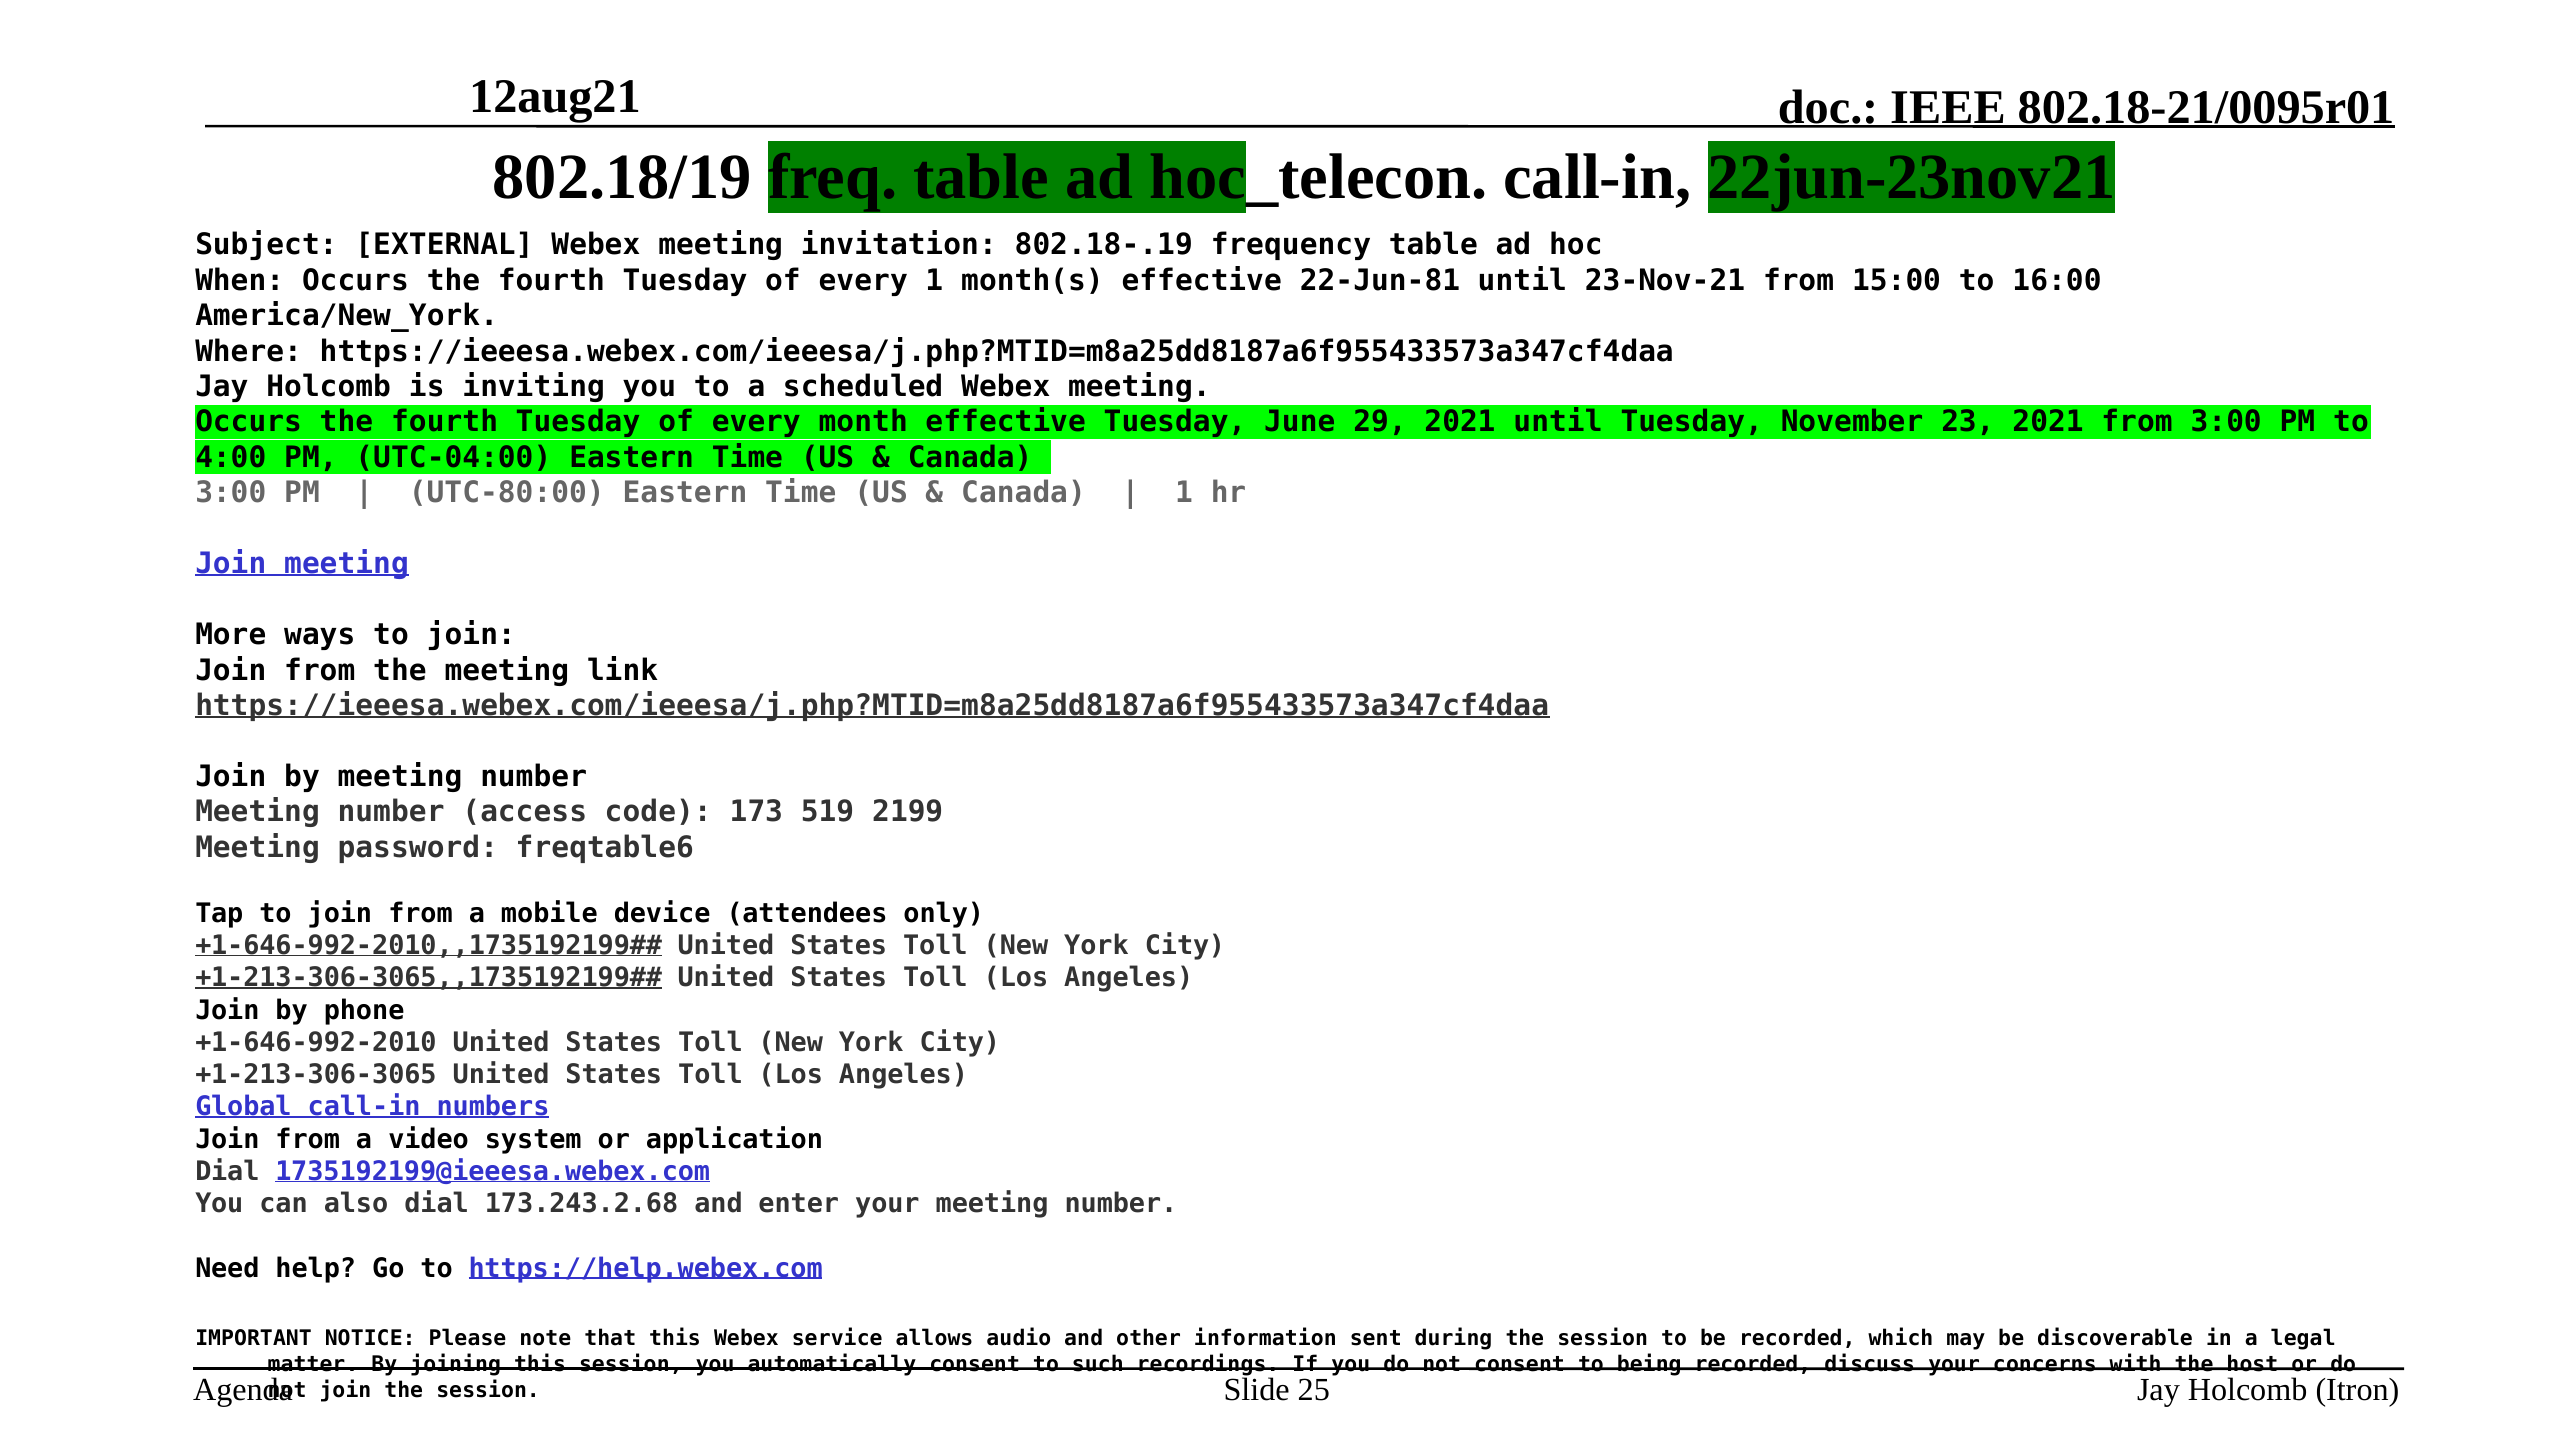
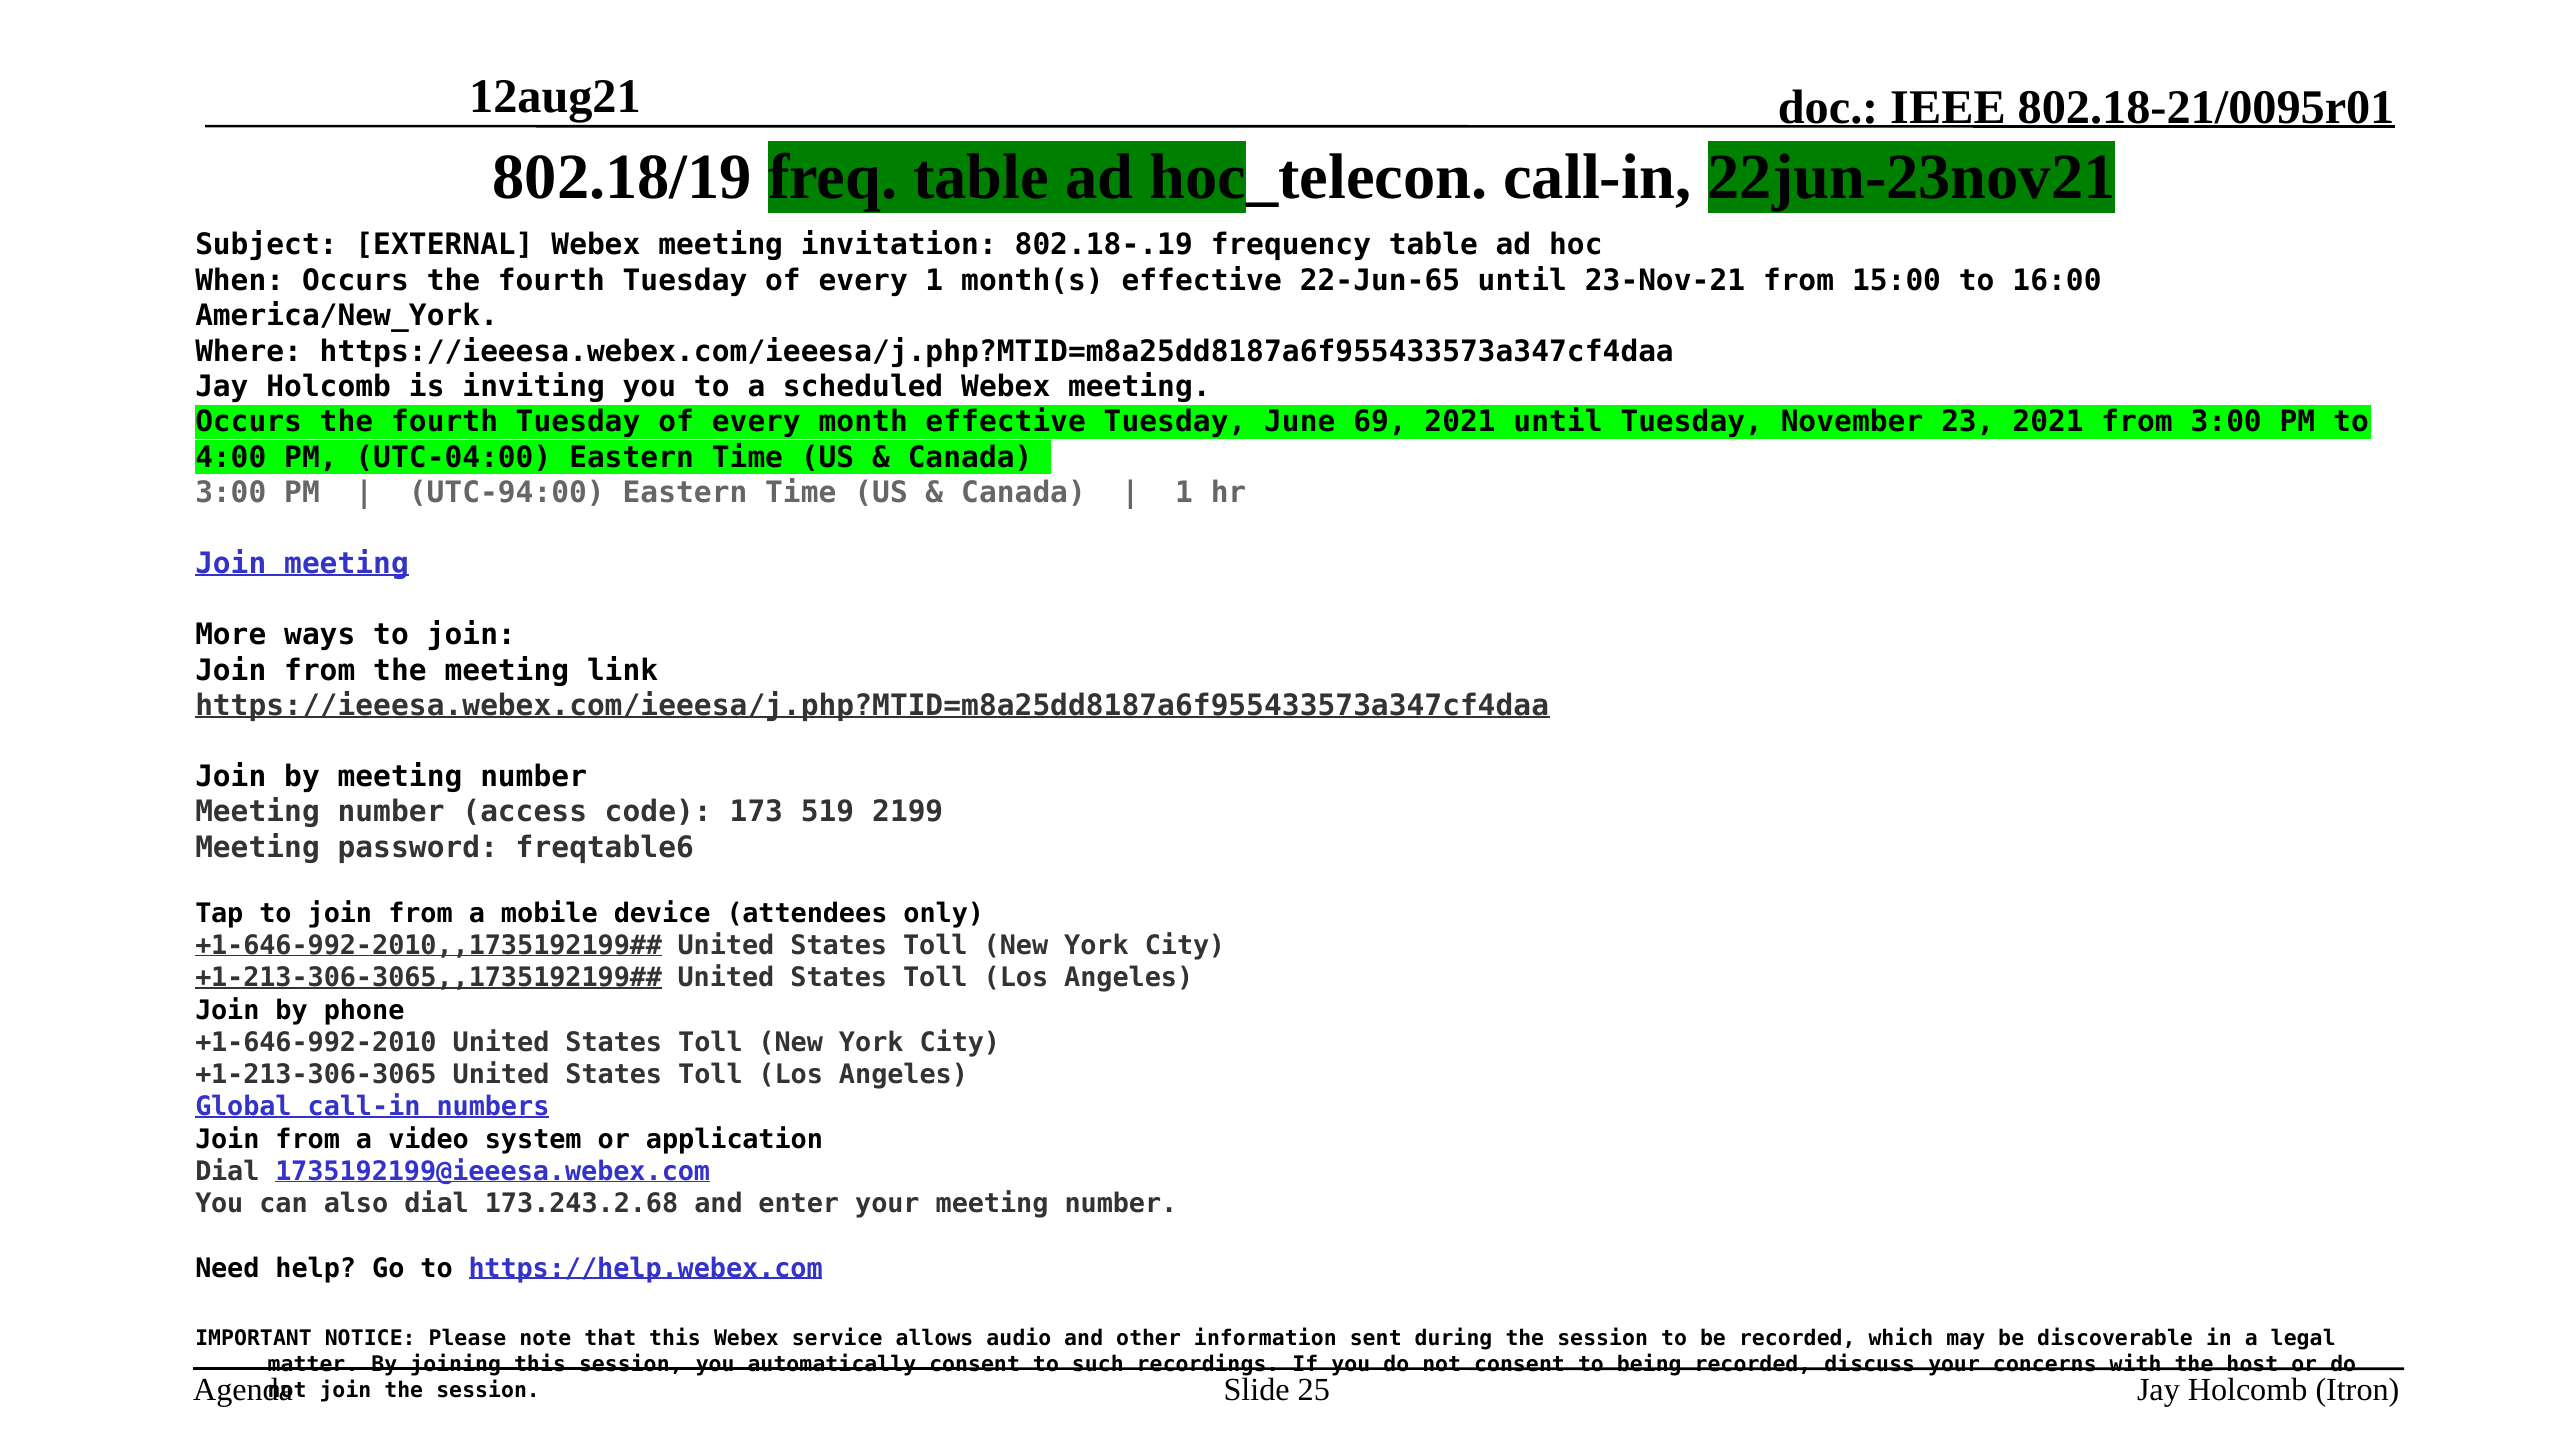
22-Jun-81: 22-Jun-81 -> 22-Jun-65 (1380, 280)
29: 29 -> 69 (1380, 422)
UTC-80:00: UTC-80:00 -> UTC-94:00 (507, 493)
